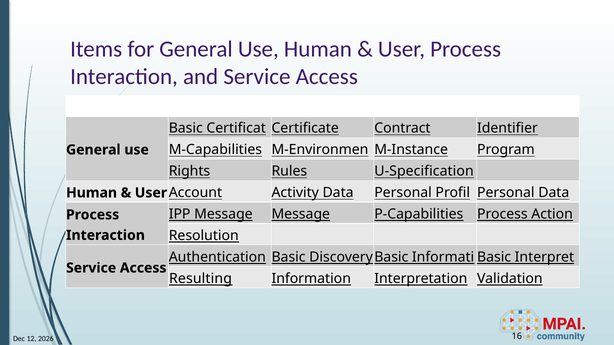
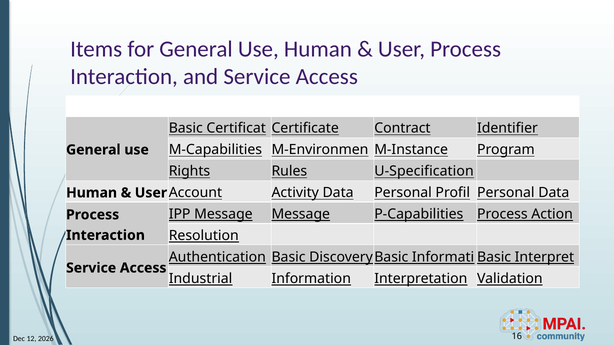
Resulting: Resulting -> Industrial (201, 279)
